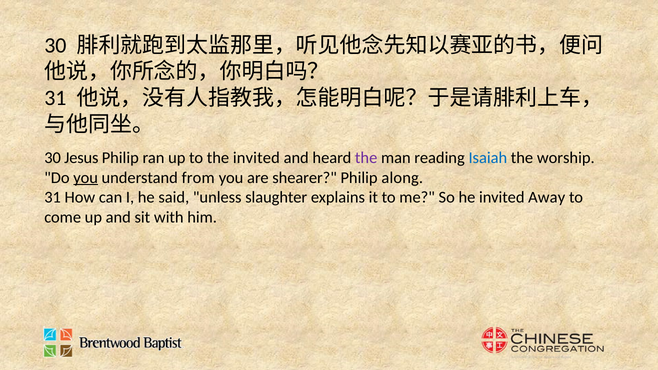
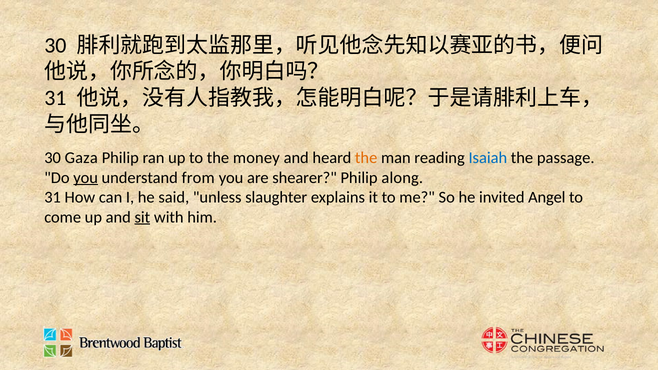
Jesus: Jesus -> Gaza (81, 158)
the invited: invited -> money (256, 158)
the colour: purple -> orange (366, 158)
worship: worship -> passage (566, 158)
Away: Away -> Angel (547, 197)
sit underline: none -> present (142, 217)
